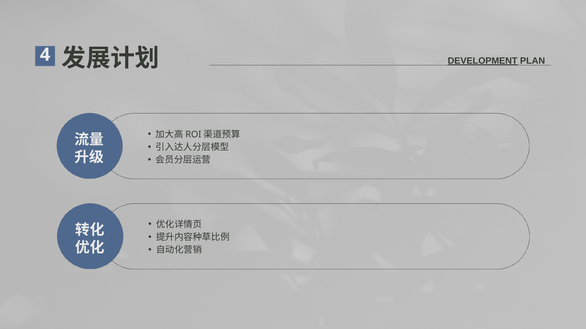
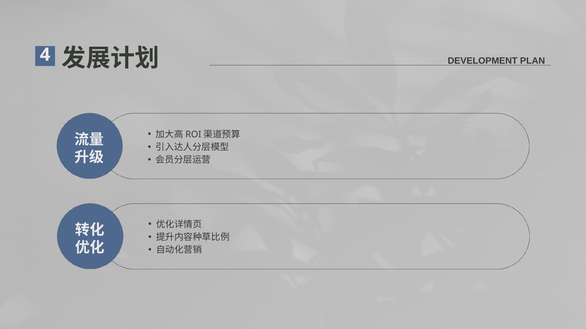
DEVELOPMENT underline: present -> none (483, 61)
